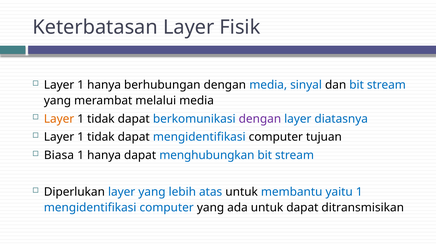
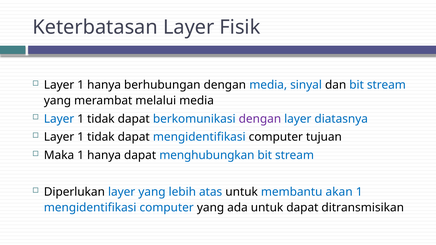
Layer colour: orange -> blue (59, 119)
Biasa: Biasa -> Maka (59, 156)
yaitu: yaitu -> akan (339, 192)
